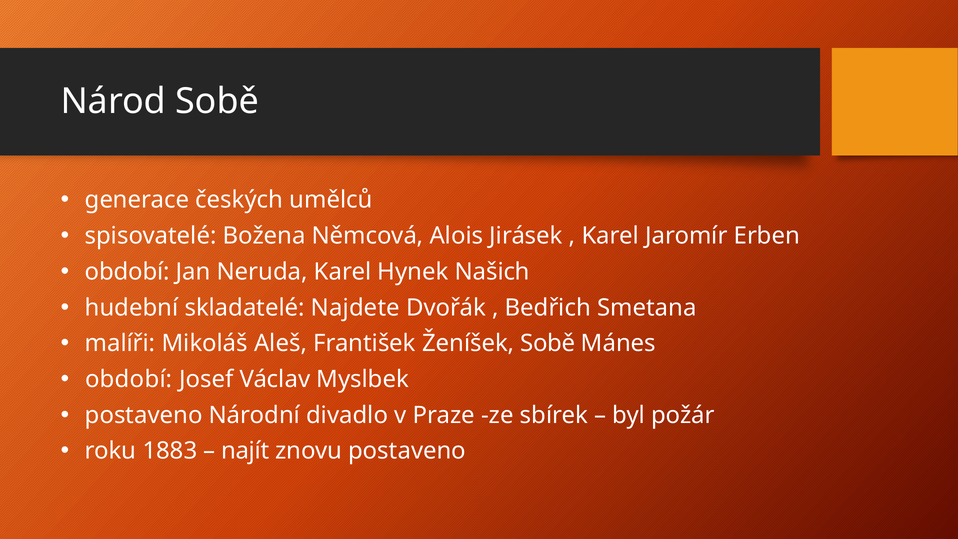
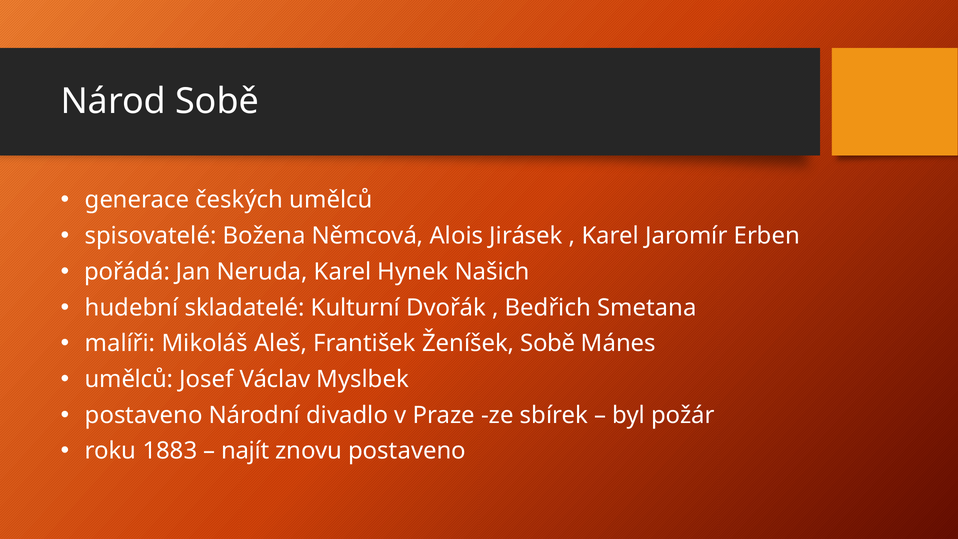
období: období -> pořádá (127, 272)
Najdete: Najdete -> Kulturní (356, 308)
období: období -> umělců (129, 379)
